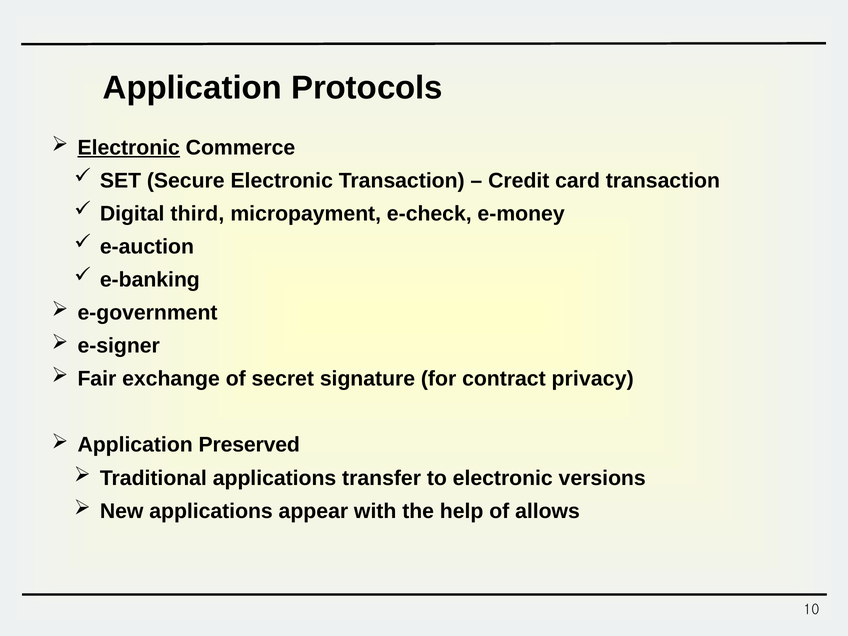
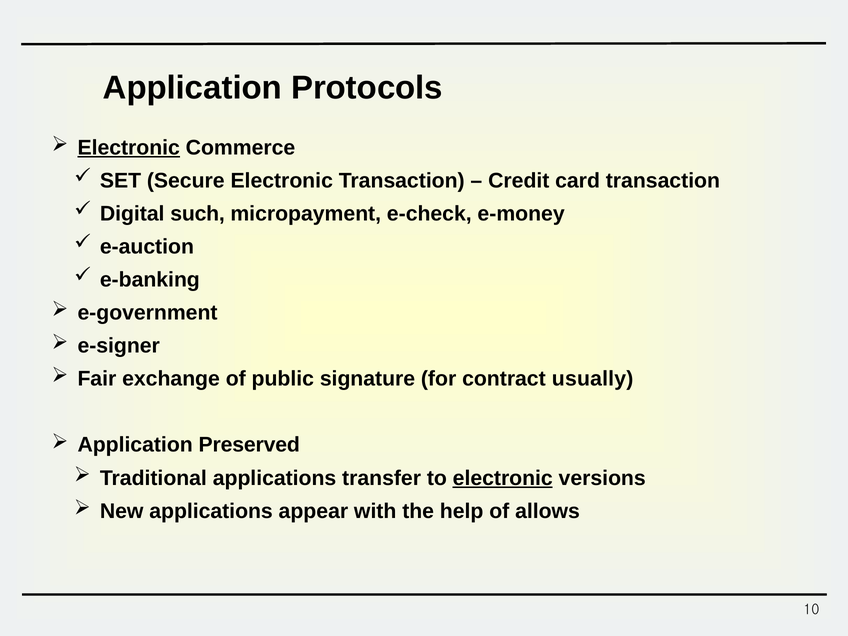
third: third -> such (198, 214)
secret: secret -> public (283, 379)
privacy: privacy -> usually (593, 379)
electronic underline: none -> present (503, 478)
